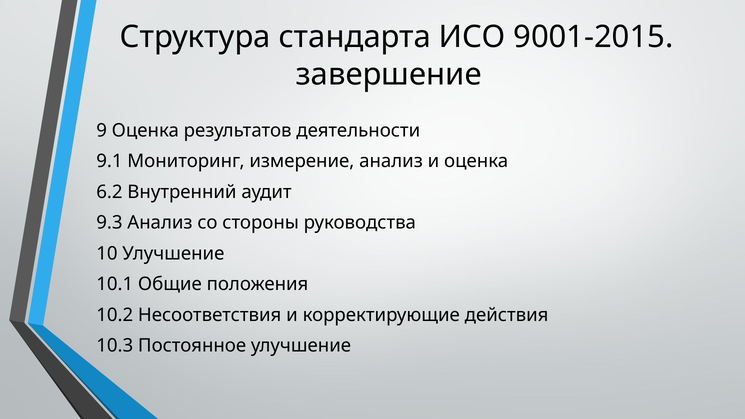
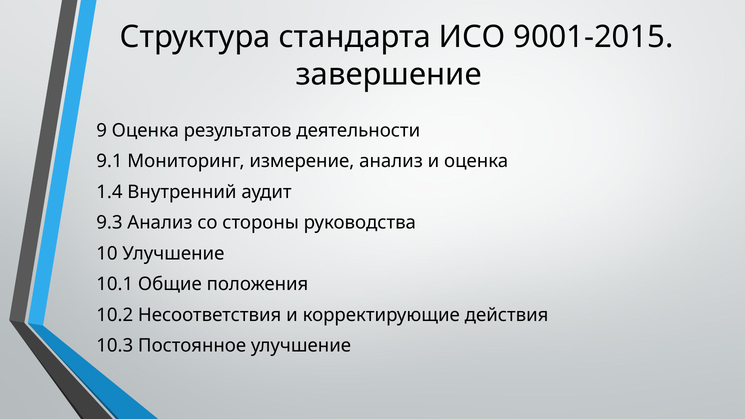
6.2: 6.2 -> 1.4 (109, 192)
